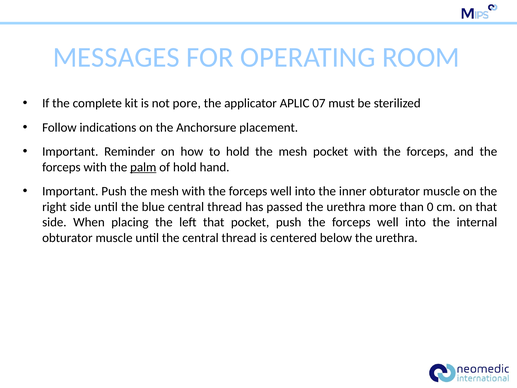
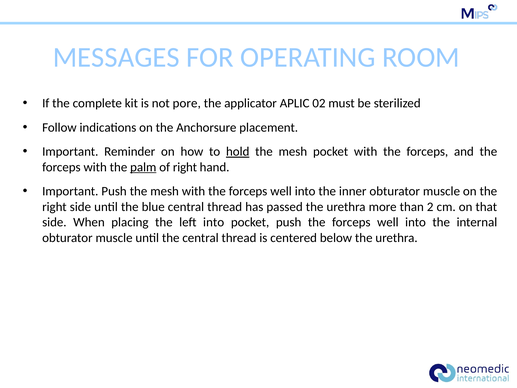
07: 07 -> 02 (319, 103)
hold underline: none -> present (238, 152)
of hold: hold -> right (185, 167)
0: 0 -> 2 (430, 207)
left that: that -> into (214, 222)
